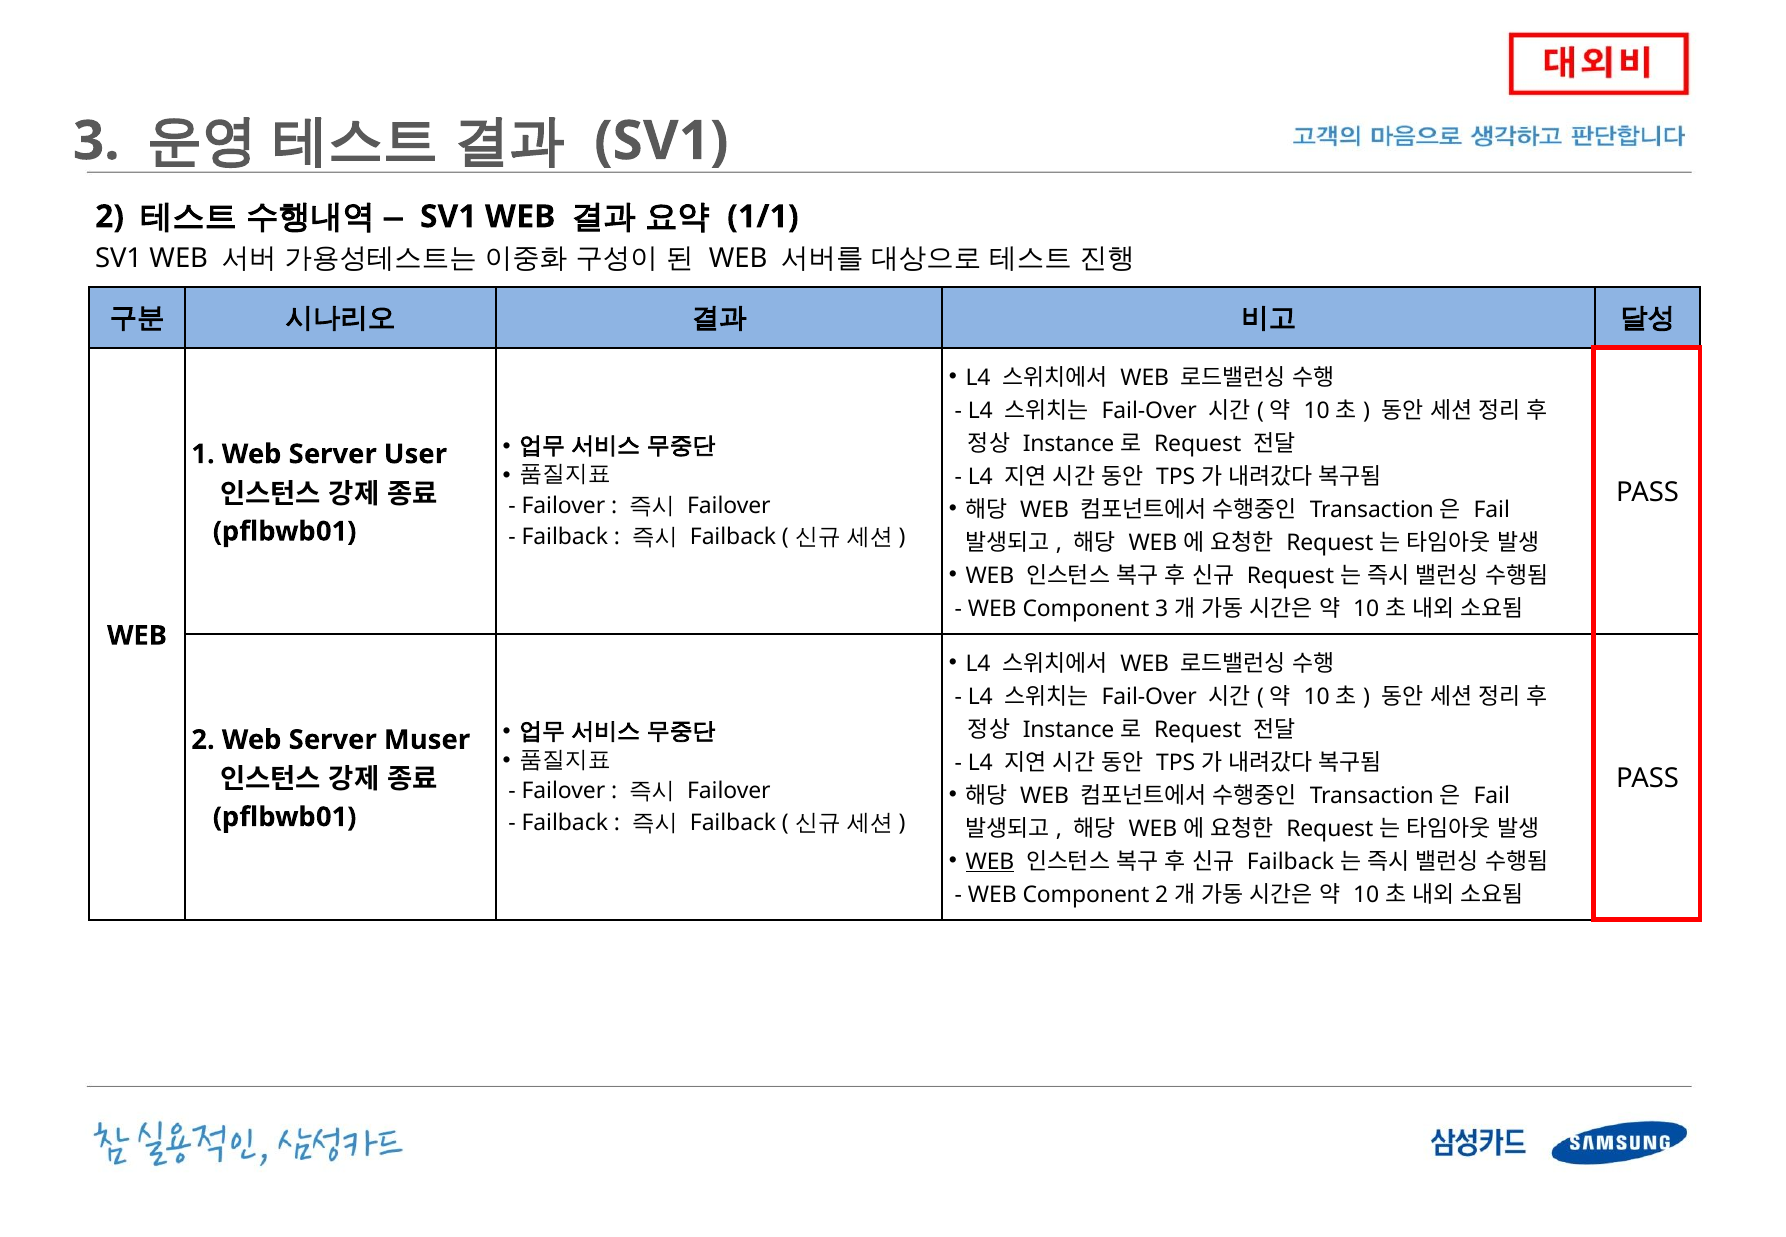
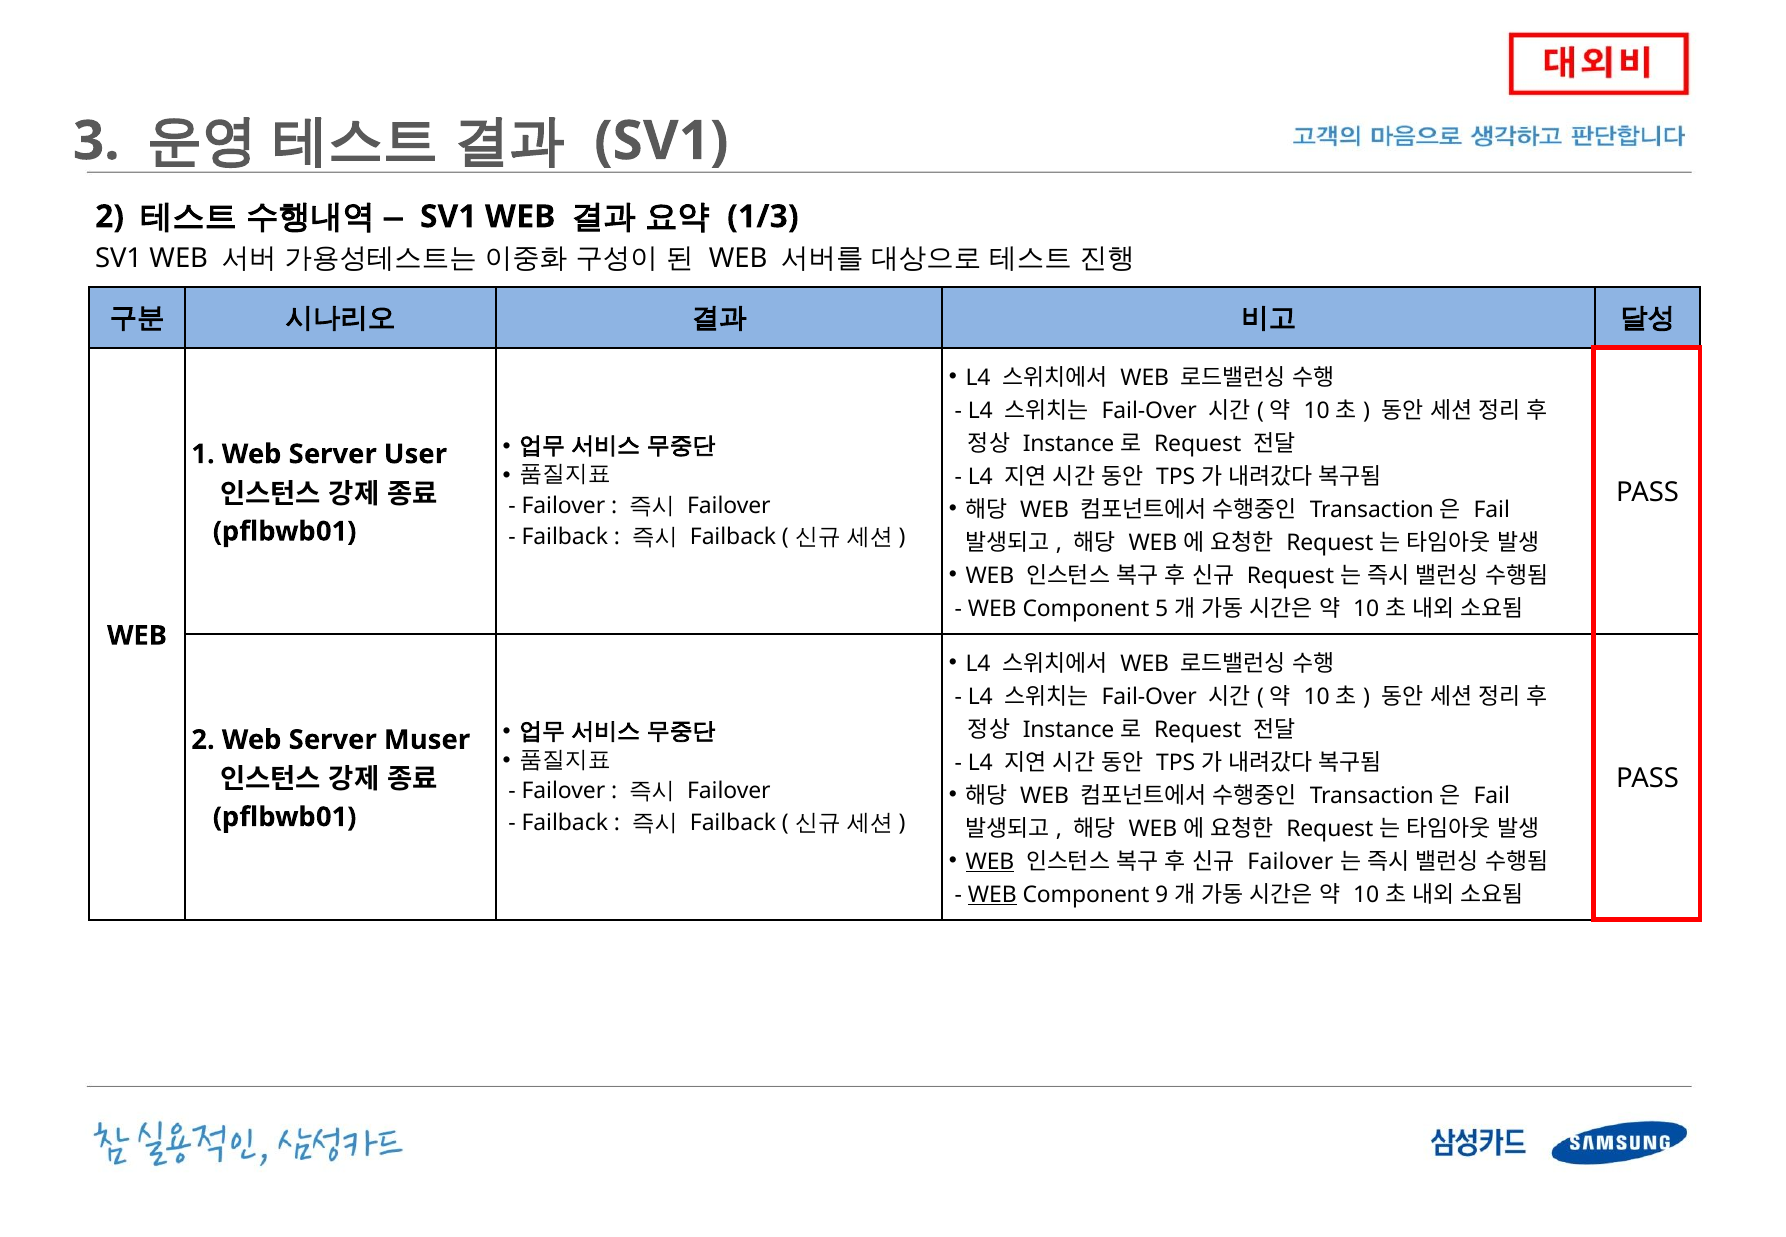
1/1: 1/1 -> 1/3 (763, 217)
Component 3: 3 -> 5 (1162, 609)
Failback: Failback -> Failover (1290, 861)
WEB underline: none -> present (992, 894)
Component 2: 2 -> 9 (1162, 894)
